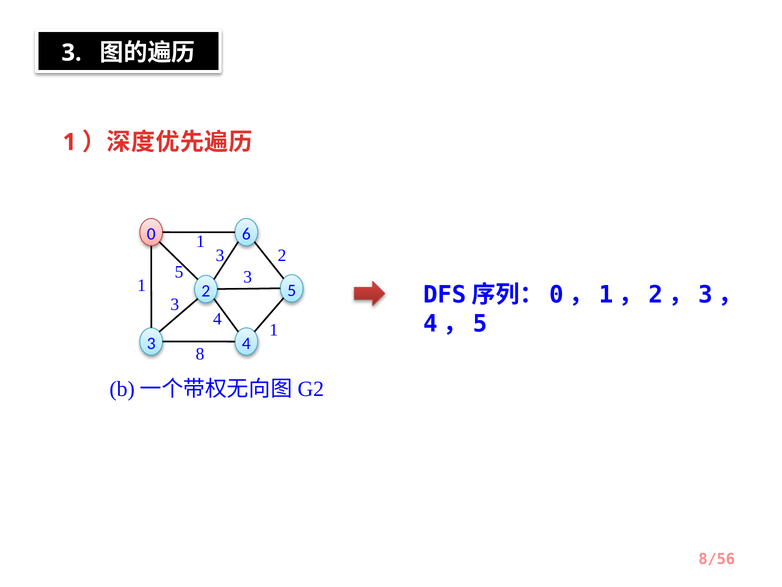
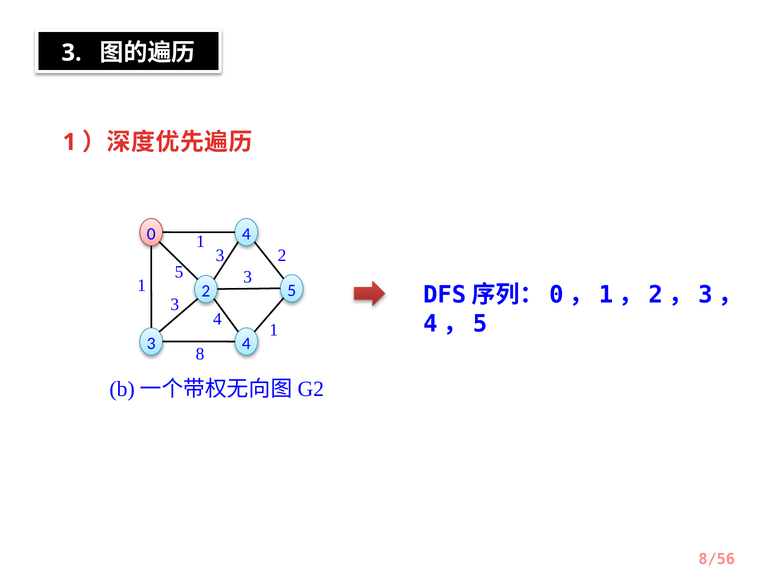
0 6: 6 -> 4 (246, 234)
